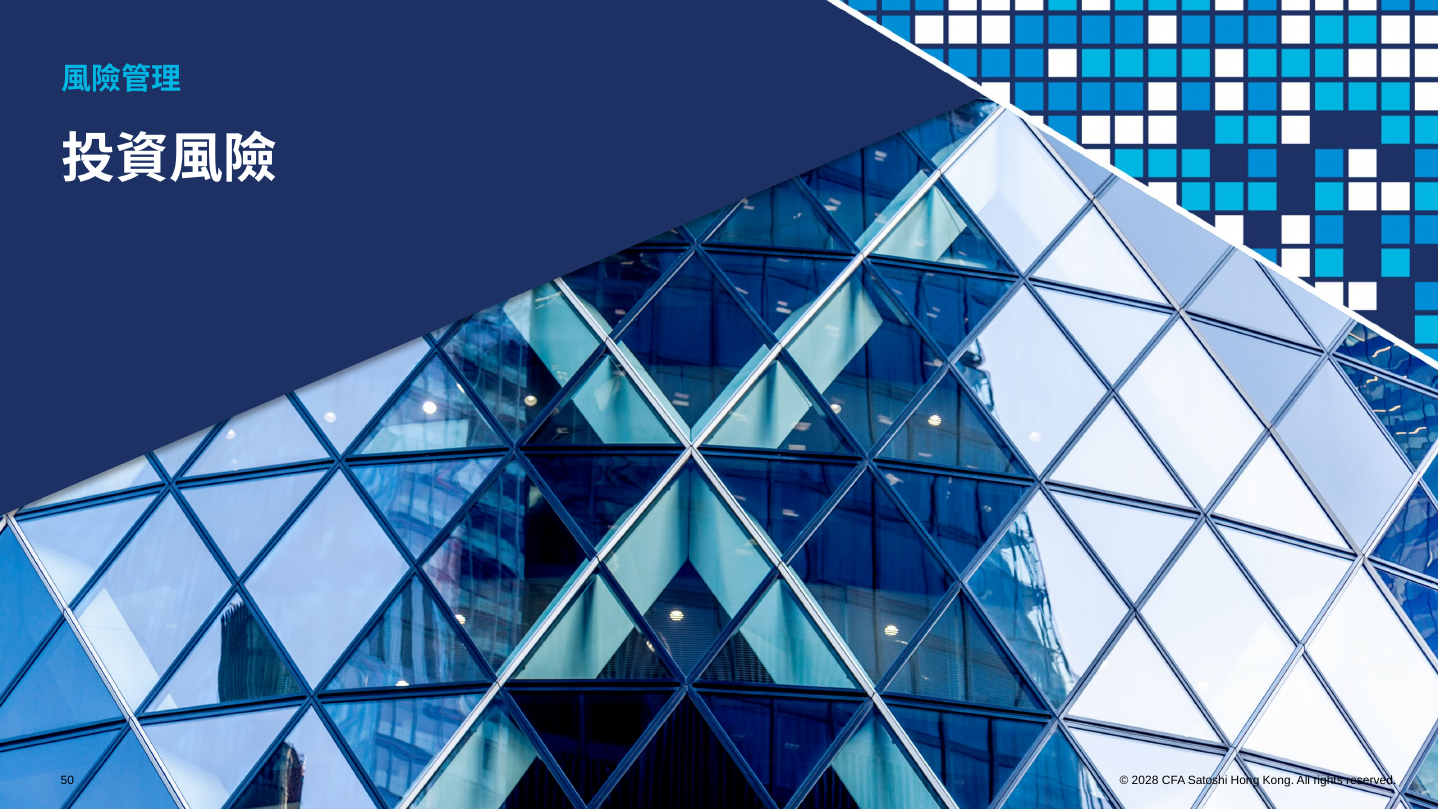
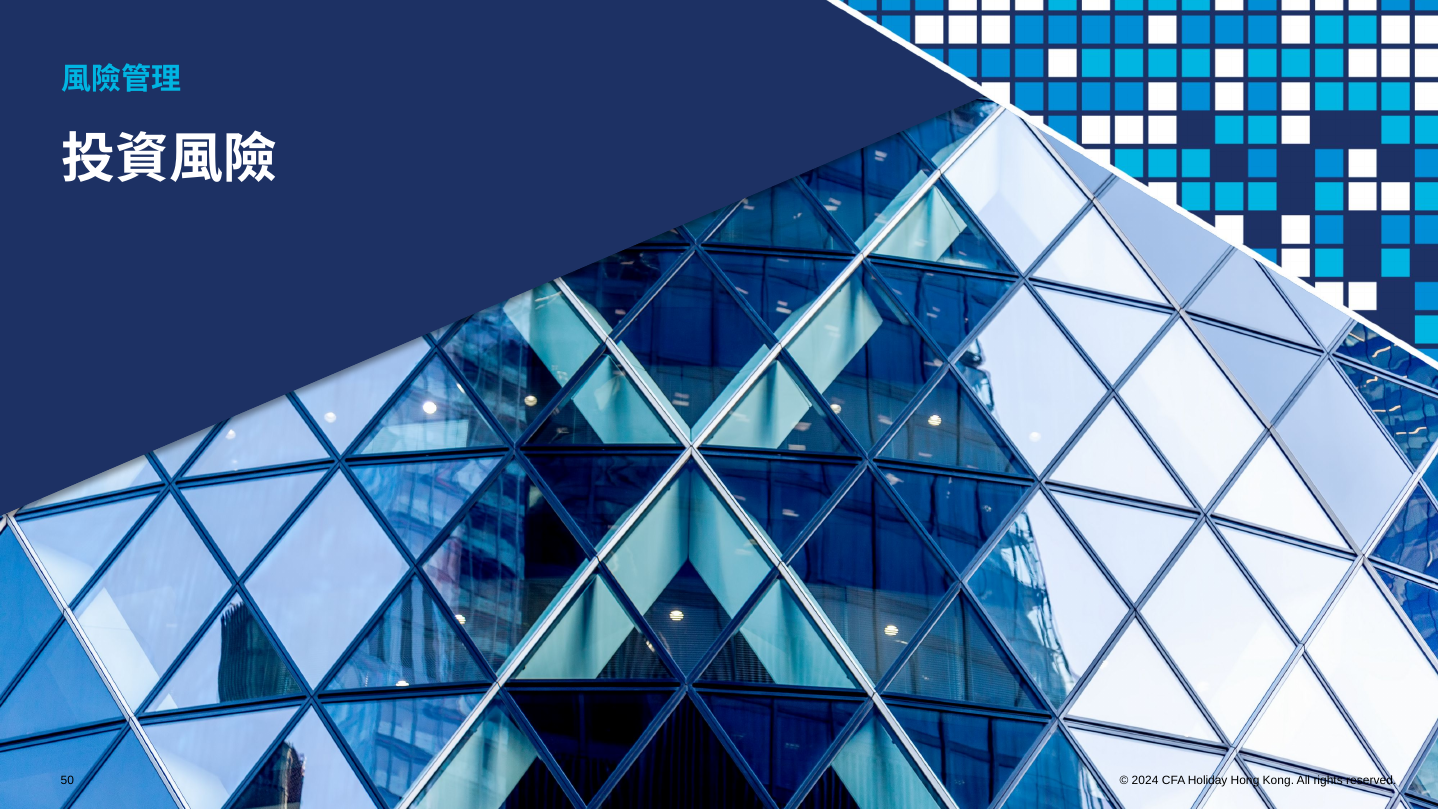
2028: 2028 -> 2024 (1145, 780)
Satoshi: Satoshi -> Holiday (1208, 780)
